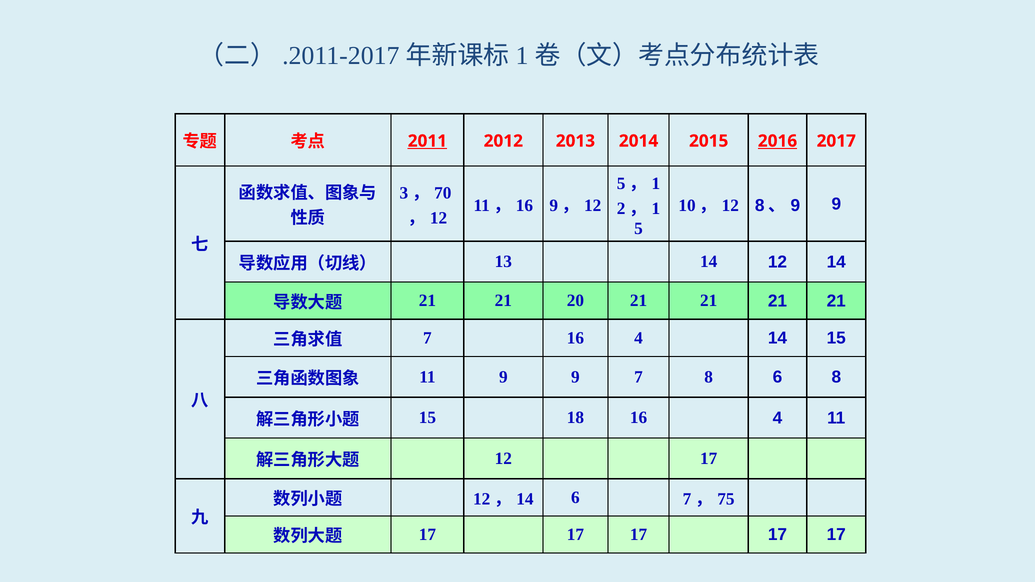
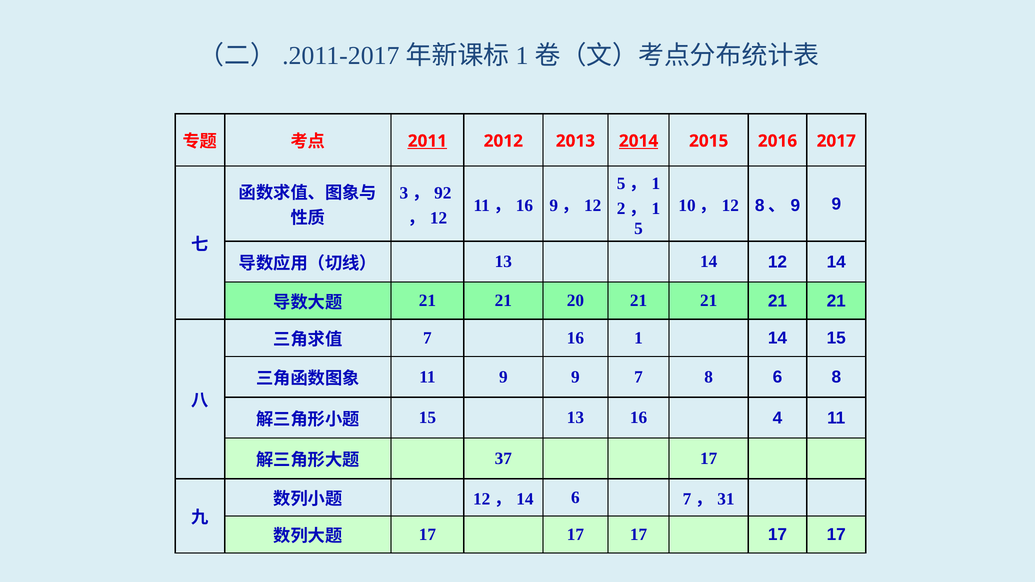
2014 underline: none -> present (639, 141)
2016 underline: present -> none (778, 141)
70: 70 -> 92 (443, 193)
7 16 4: 4 -> 1 (639, 338)
15 18: 18 -> 13 (575, 418)
12: 12 -> 37 (503, 459)
75: 75 -> 31 (726, 499)
